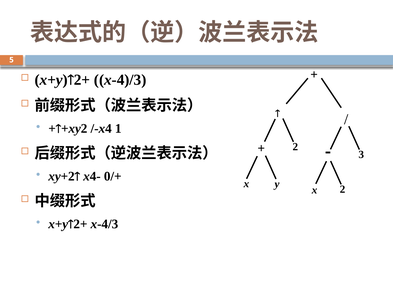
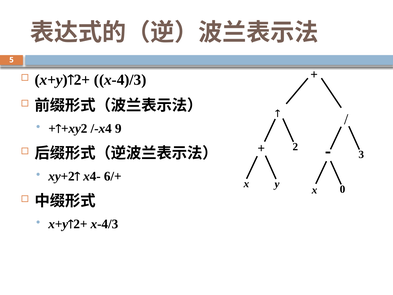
1: 1 -> 9 (118, 129)
0/+: 0/+ -> 6/+ (113, 176)
y 2: 2 -> 0 (343, 189)
